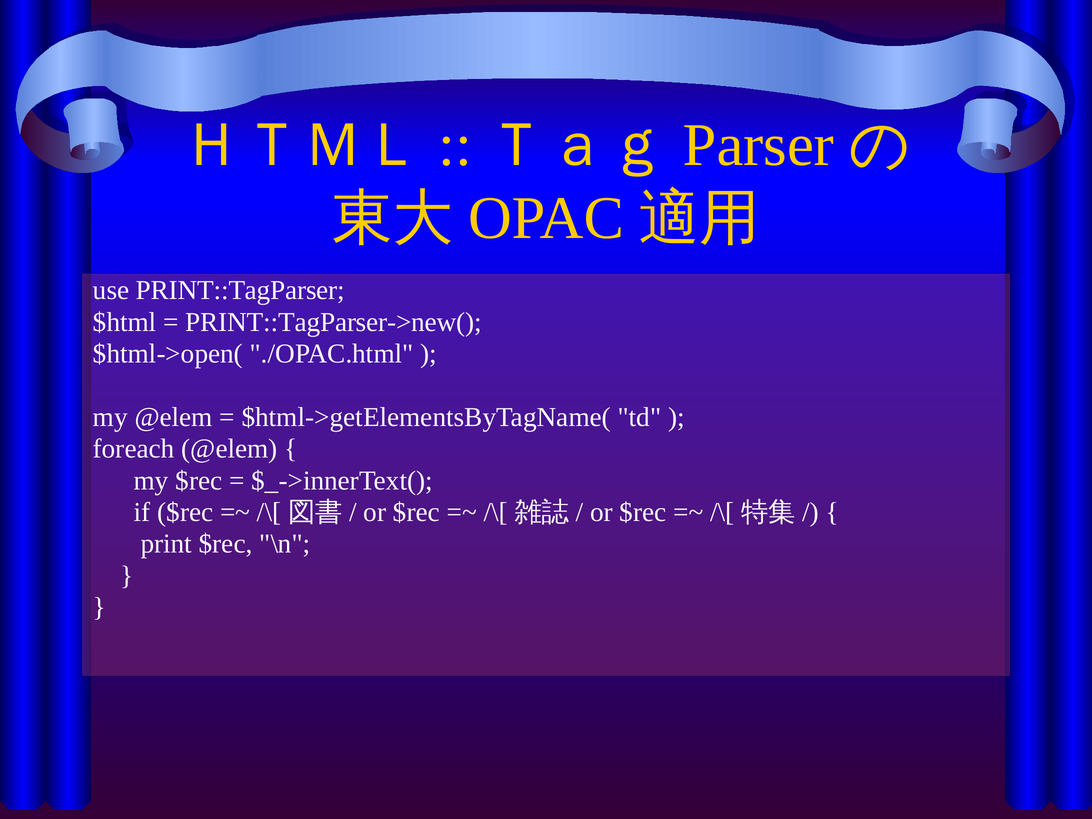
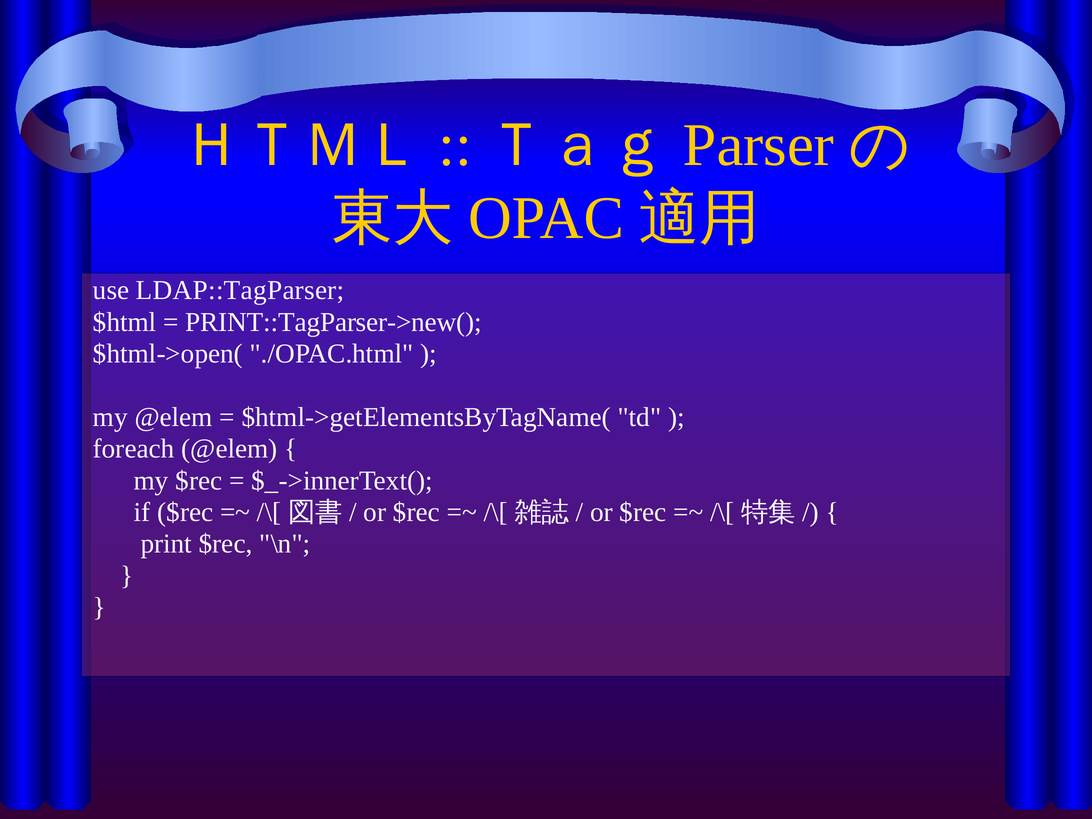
PRINT::TagParser: PRINT::TagParser -> LDAP::TagParser (240, 290)
